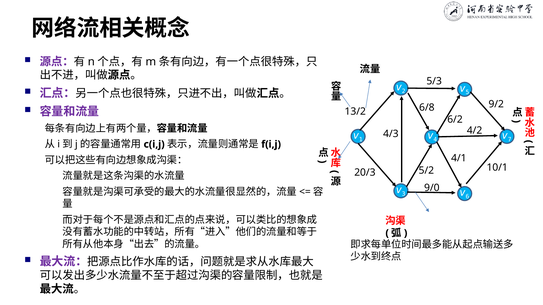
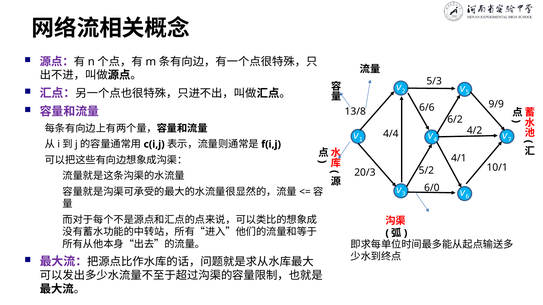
9/2: 9/2 -> 9/9 (496, 104)
6/8: 6/8 -> 6/6 (427, 107)
13/2: 13/2 -> 13/8 (355, 112)
4/3: 4/3 -> 4/4 (391, 134)
9/0: 9/0 -> 6/0 (432, 188)
